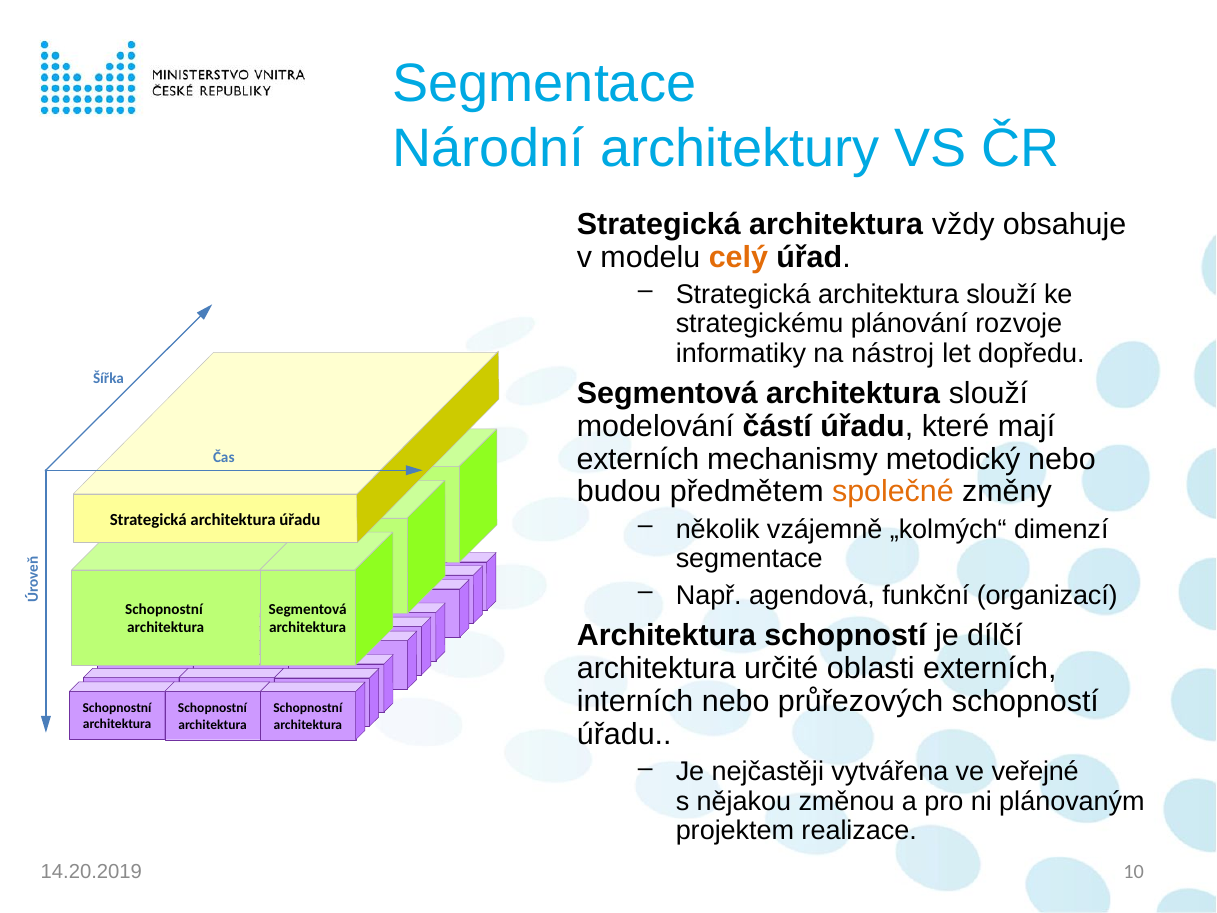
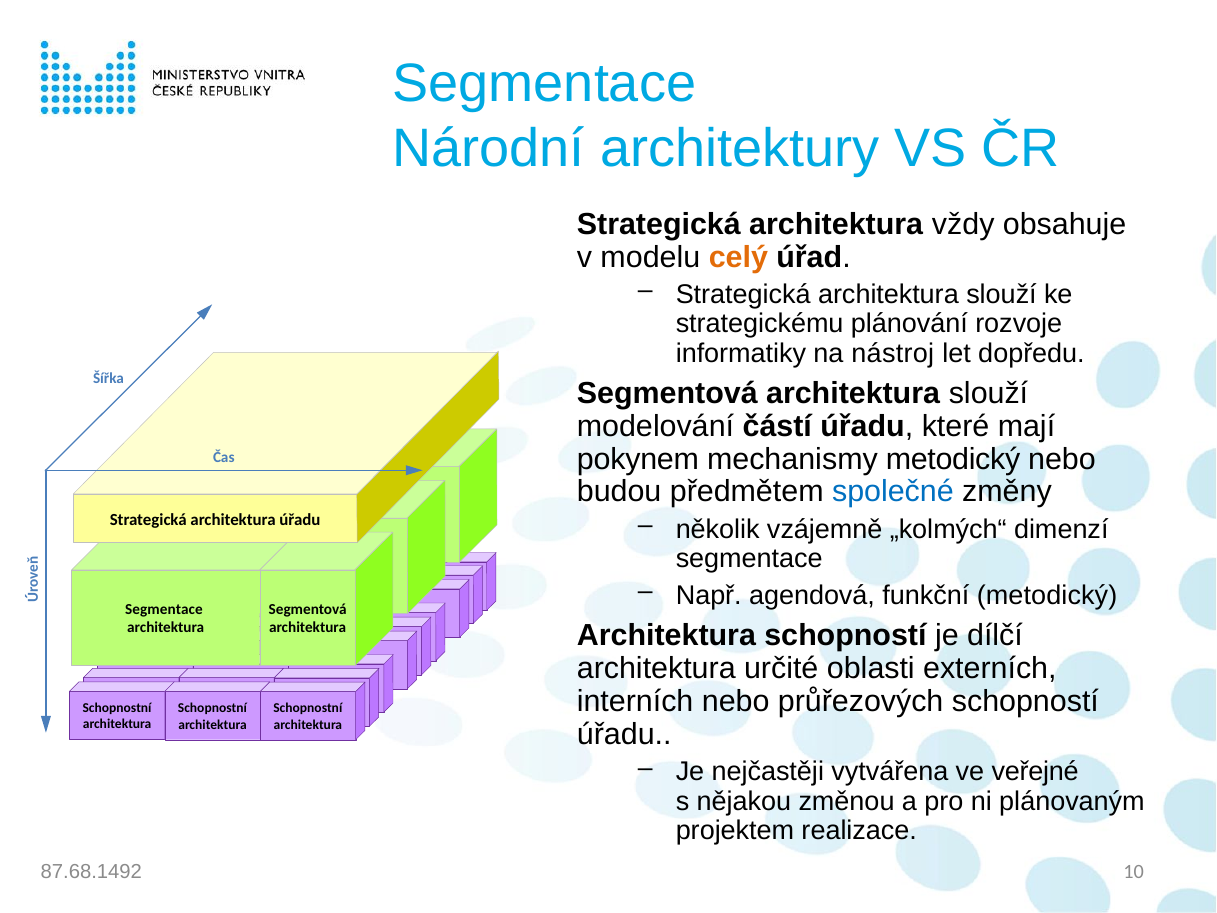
externích: externích -> pokynem (638, 459)
společné colour: orange -> blue (893, 492)
funkční organizací: organizací -> metodický (1047, 595)
Schopnostní: Schopnostní -> Segmentace (164, 609)
14.20.2019: 14.20.2019 -> 87.68.1492 (91, 872)
